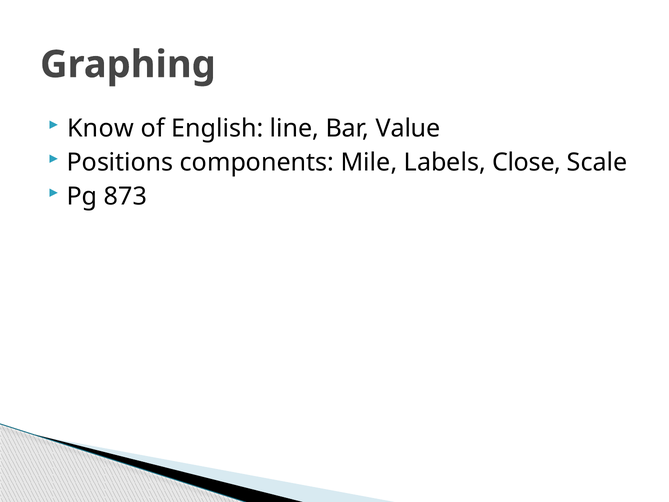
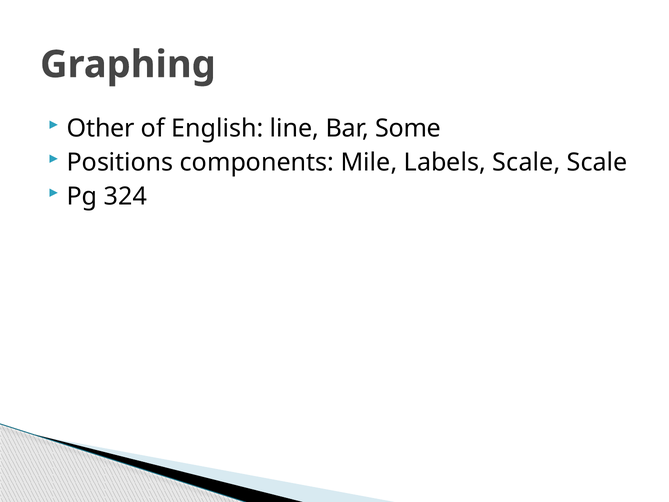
Know: Know -> Other (101, 128)
Value: Value -> Some (408, 128)
Labels Close: Close -> Scale (526, 162)
873: 873 -> 324 (125, 196)
